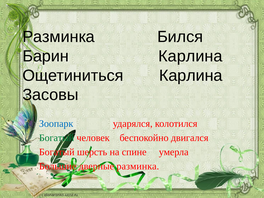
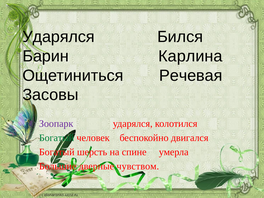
Разминка: Разминка -> Ударялся (59, 37)
Ощетиниться Карлина: Карлина -> Речевая (191, 75)
Зоопарк colour: blue -> purple (56, 124)
дверные разминка: разминка -> чувством (138, 166)
